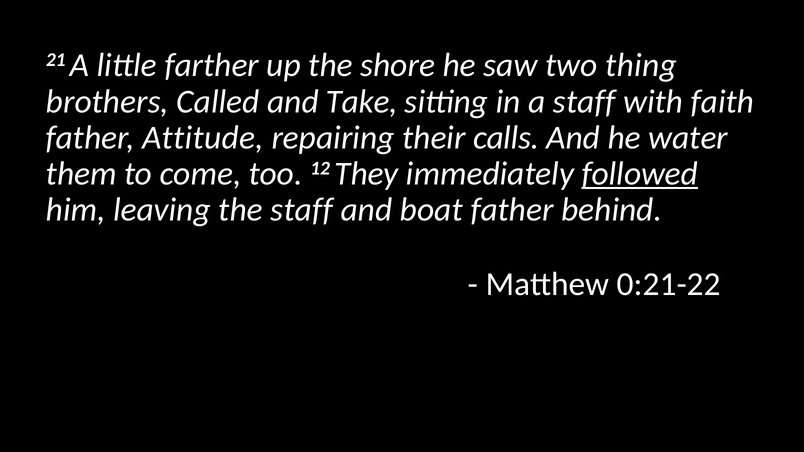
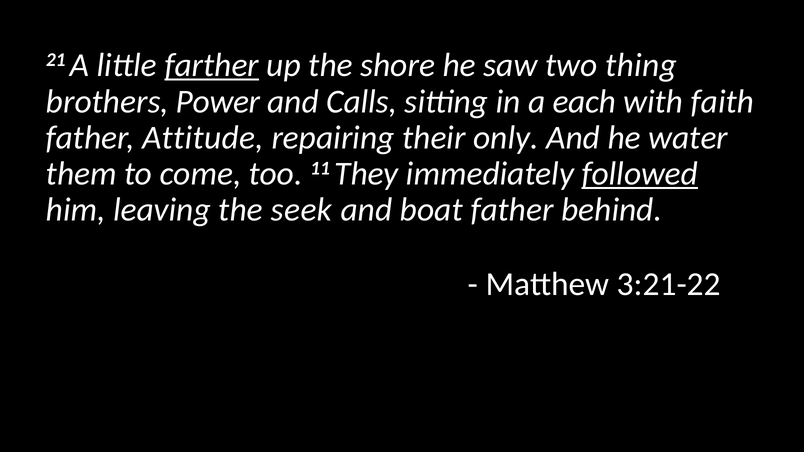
farther underline: none -> present (212, 65)
Called: Called -> Power (218, 102)
Take: Take -> Calls (362, 102)
a staff: staff -> each (584, 102)
calls: calls -> only (506, 138)
12: 12 -> 11 (320, 168)
the staff: staff -> seek (302, 210)
0:21-22: 0:21-22 -> 3:21-22 (669, 284)
